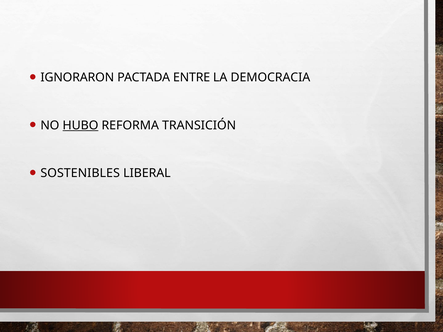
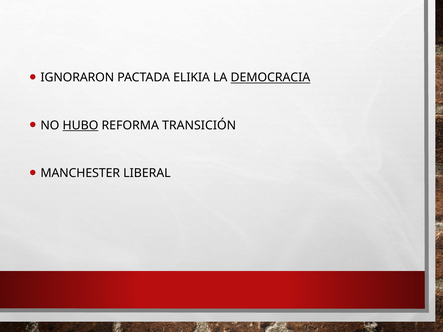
ENTRE: ENTRE -> ELIKIA (192, 78)
DEMOCRACIA underline: none -> present (270, 78)
SOSTENIBLES: SOSTENIBLES -> MANCHESTER (80, 173)
